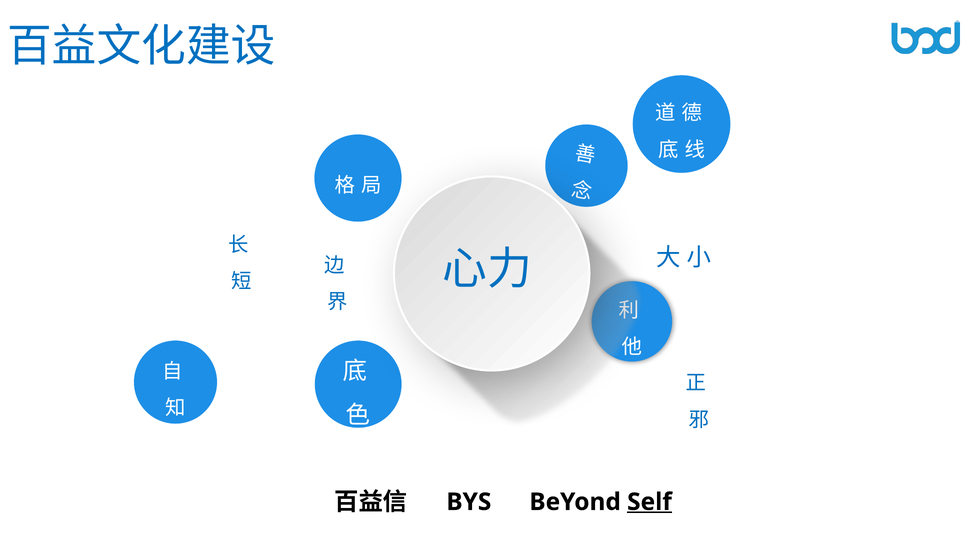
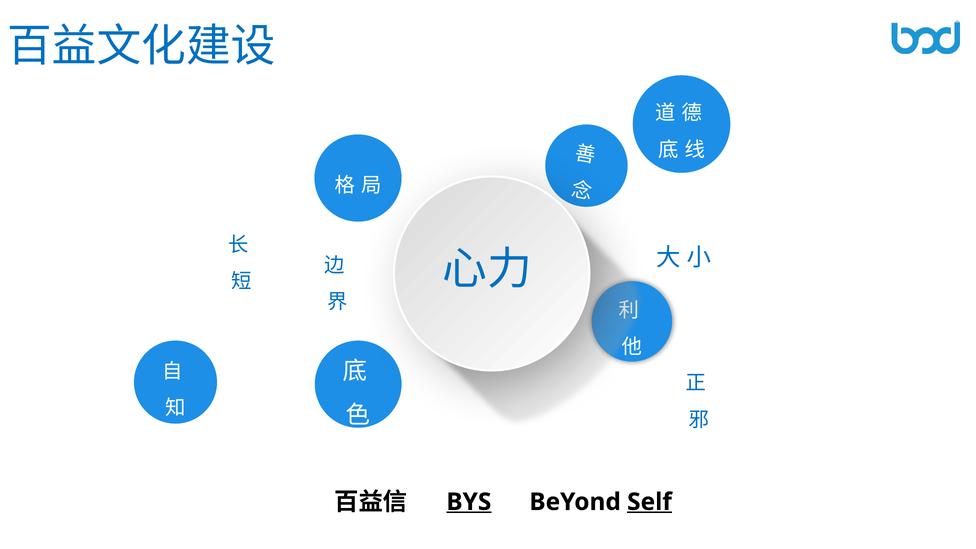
BYS underline: none -> present (469, 502)
